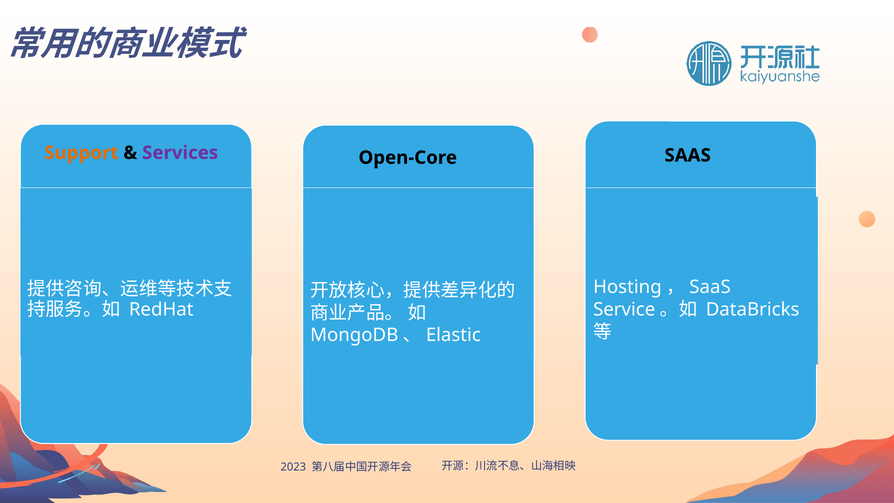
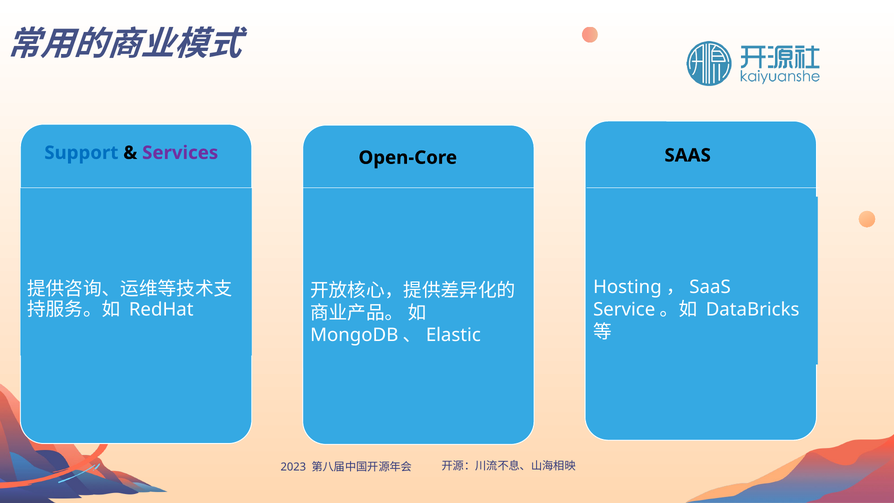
Support colour: orange -> blue (81, 153)
